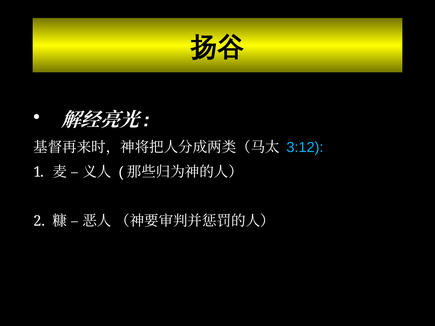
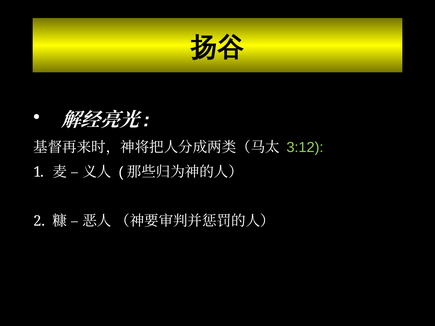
3:12 colour: light blue -> light green (305, 147)
